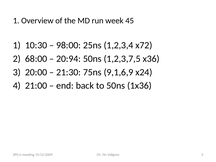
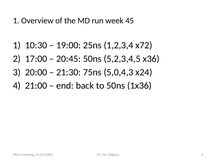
98:00: 98:00 -> 19:00 (69, 45)
68:00: 68:00 -> 17:00 (36, 59)
20:94: 20:94 -> 20:45 (69, 59)
1,2,3,7,5: 1,2,3,7,5 -> 5,2,3,4,5 (122, 59)
9,1,6,9: 9,1,6,9 -> 5,0,4,3 (118, 72)
